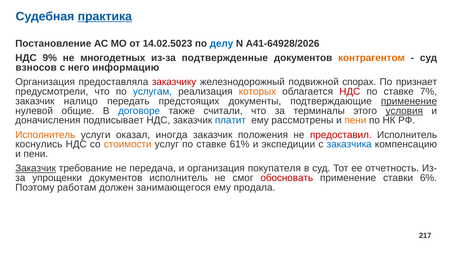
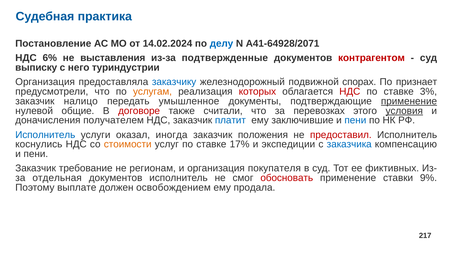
практика underline: present -> none (105, 17)
14.02.5023: 14.02.5023 -> 14.02.2024 (168, 44)
А41-64928/2026: А41-64928/2026 -> А41-64928/2071 (283, 44)
9%: 9% -> 6% (50, 58)
многодетных: многодетных -> выставления (113, 58)
контрагентом colour: orange -> red (371, 58)
взносов: взносов -> выписку (36, 68)
информацию: информацию -> туриндустрии (126, 68)
заказчику colour: red -> blue (174, 82)
услугам colour: blue -> orange (152, 92)
которых colour: orange -> red (257, 92)
7%: 7% -> 3% (429, 92)
предстоящих: предстоящих -> умышленное (189, 101)
договоре colour: blue -> red (139, 111)
терминалы: терминалы -> перевозках (319, 111)
подписывает: подписывает -> получателем (114, 120)
рассмотрены: рассмотрены -> заключившие (302, 120)
пени colour: orange -> blue (355, 120)
Исполнитель colour: orange -> blue (45, 135)
61%: 61% -> 17% (240, 145)
Заказчик underline: present -> none (36, 169)
передача: передача -> регионам (153, 169)
отчетность: отчетность -> фиктивных (392, 169)
упрощенки: упрощенки -> отдельная (57, 178)
6%: 6% -> 9% (429, 178)
работам: работам -> выплате (77, 188)
занимающегося: занимающегося -> освобождением (173, 188)
